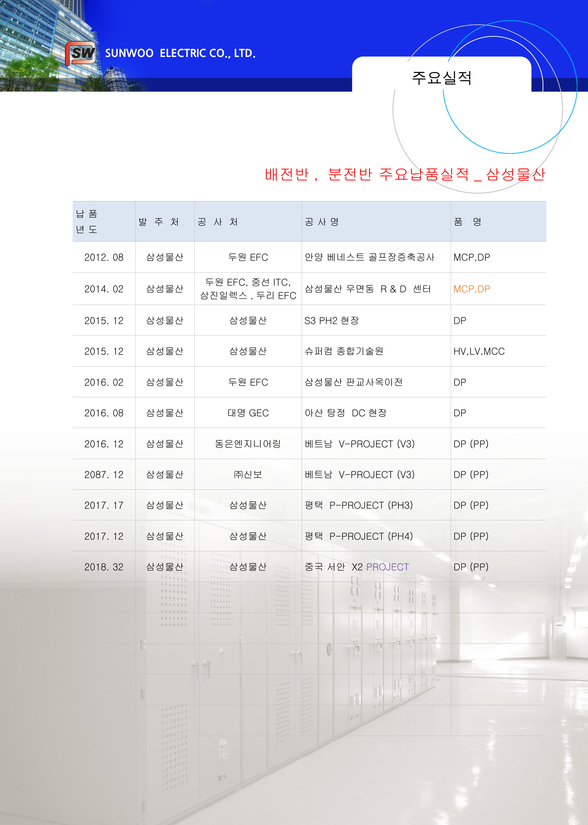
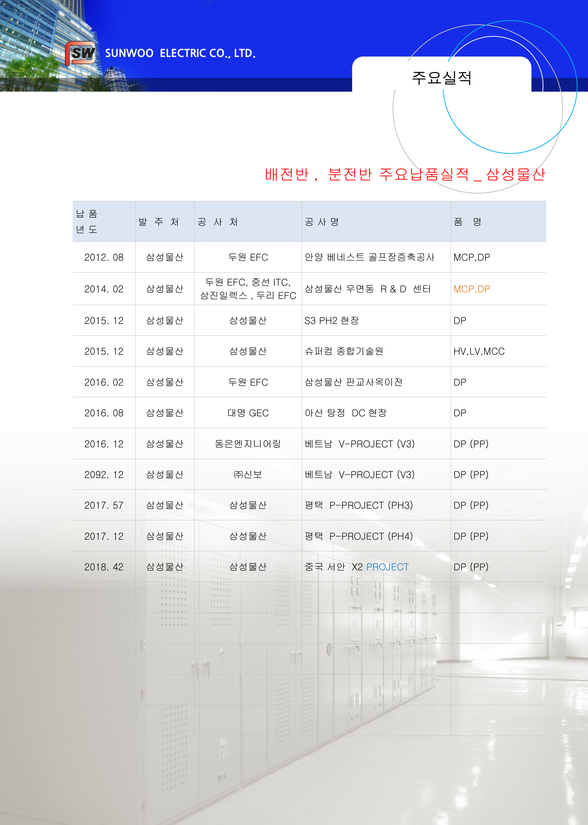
2087: 2087 -> 2092 (97, 475)
17: 17 -> 57 (118, 506)
32: 32 -> 42 (118, 567)
PROJECT colour: purple -> blue (388, 567)
